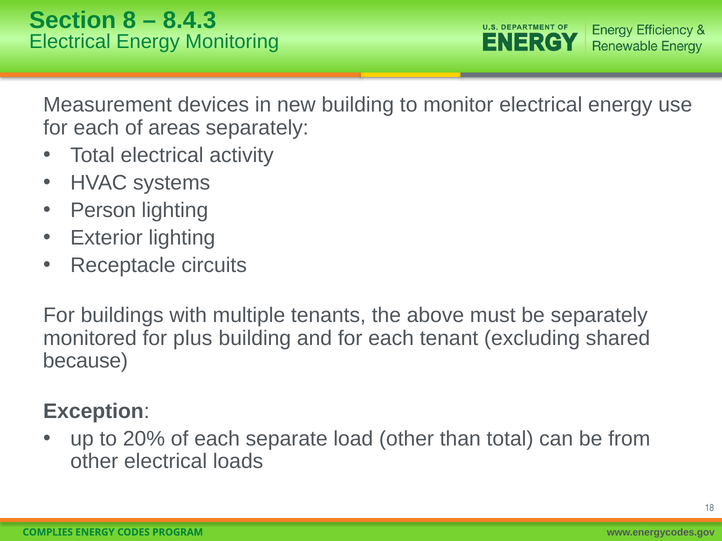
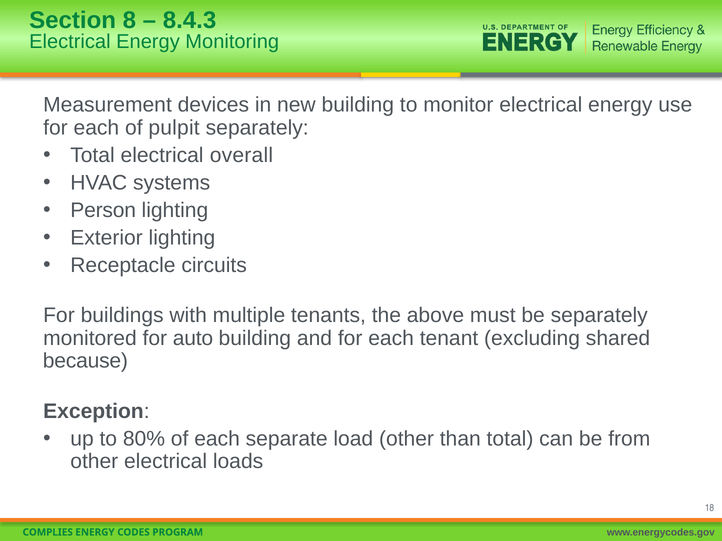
areas: areas -> pulpit (174, 128)
activity: activity -> overall (241, 155)
plus: plus -> auto (193, 339)
20%: 20% -> 80% (144, 439)
